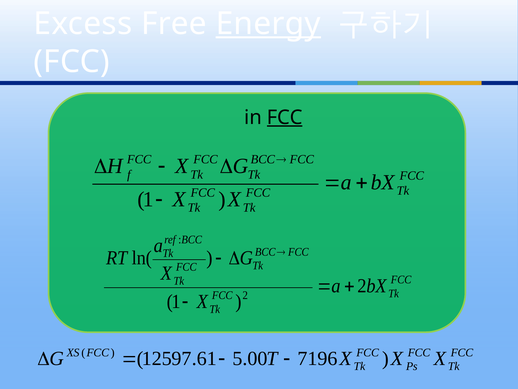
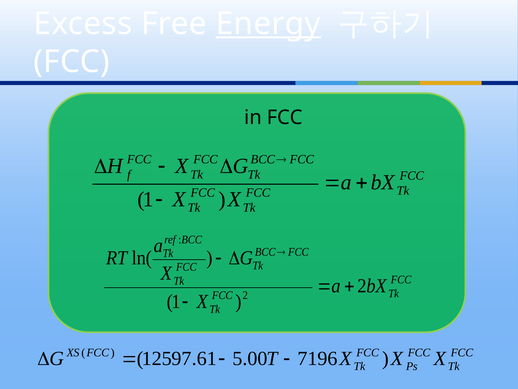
FCC underline: present -> none (285, 117)
